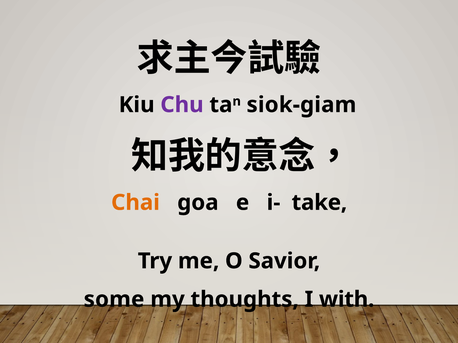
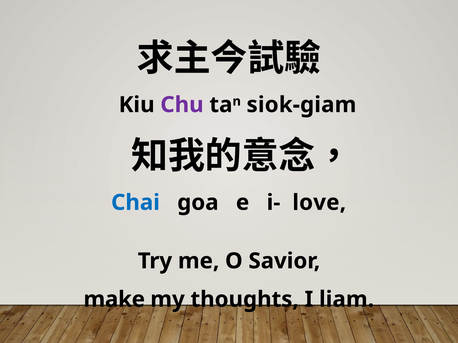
Chai colour: orange -> blue (136, 203)
take: take -> love (319, 203)
some: some -> make (114, 300)
with: with -> liam (346, 300)
